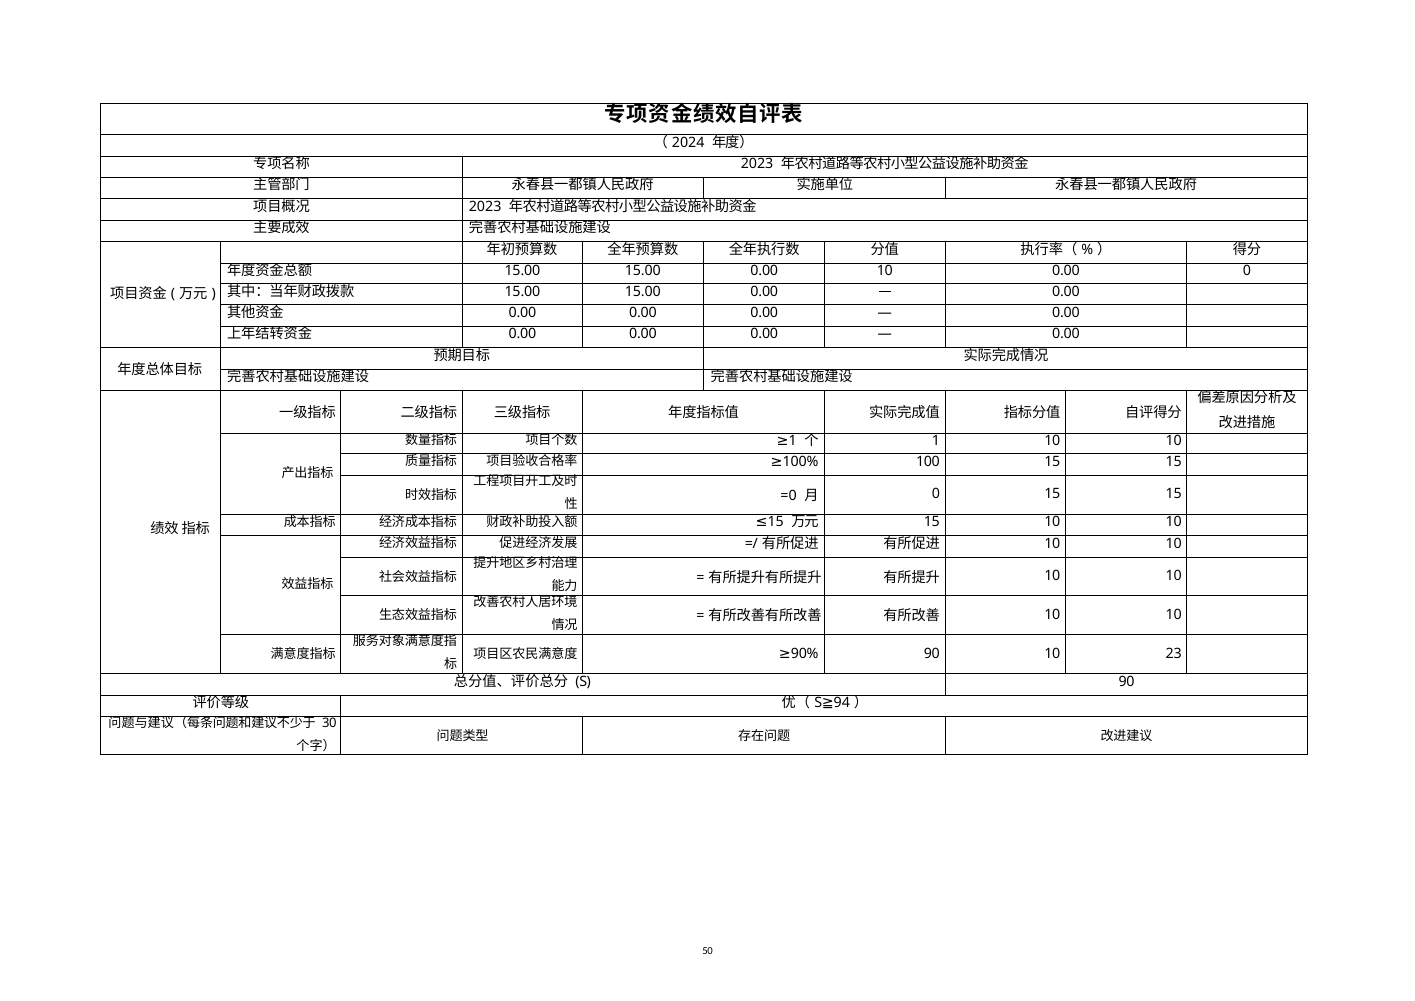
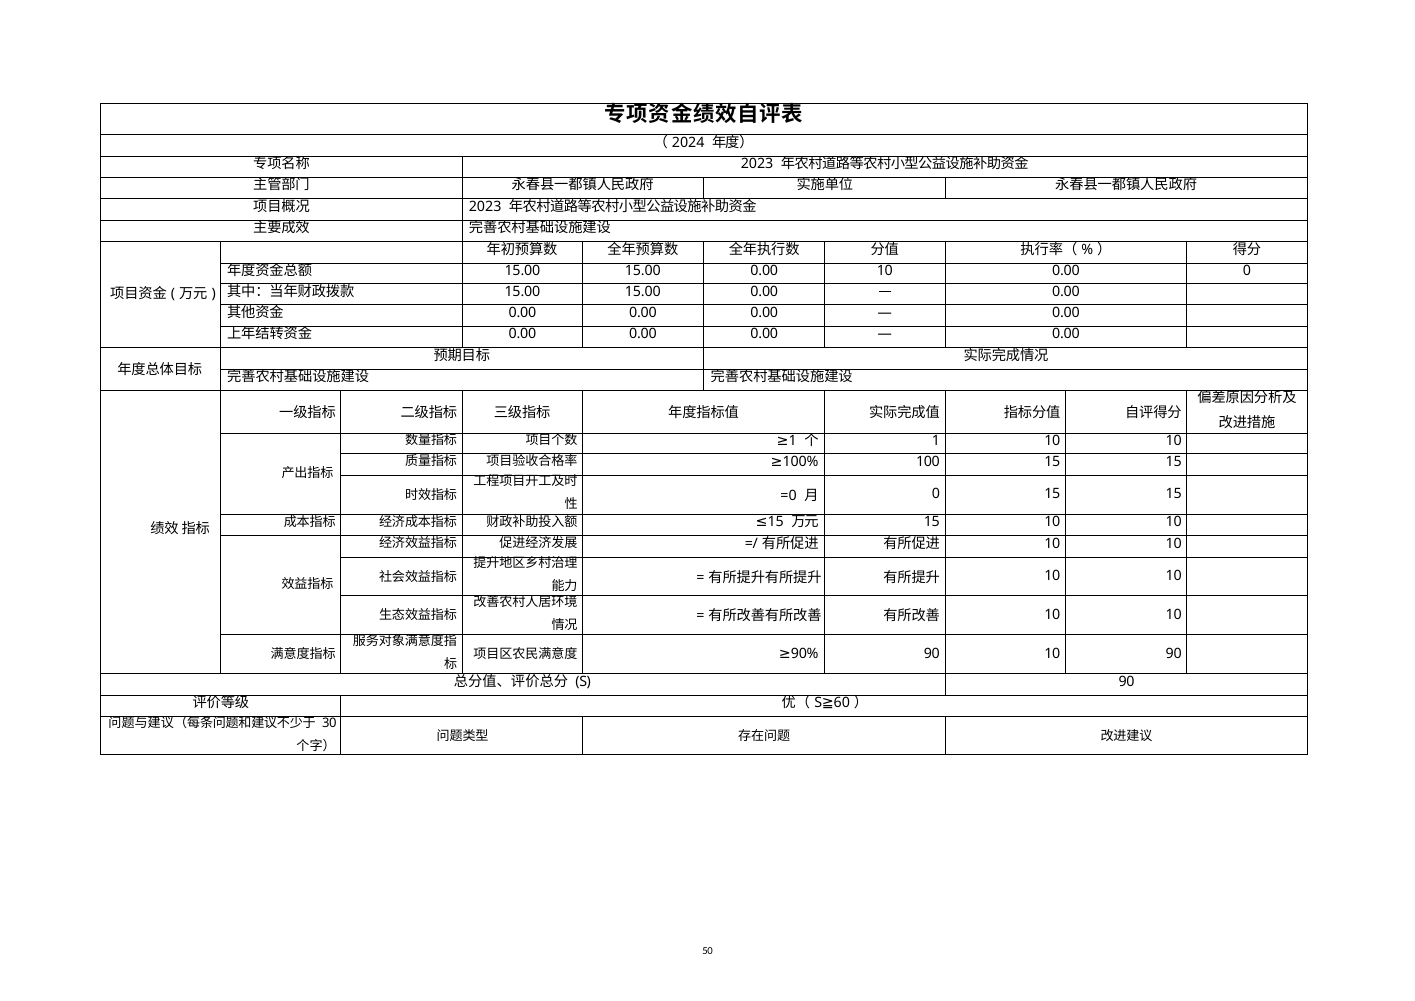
10 23: 23 -> 90 (1174, 654)
94: 94 -> 60 (842, 703)
